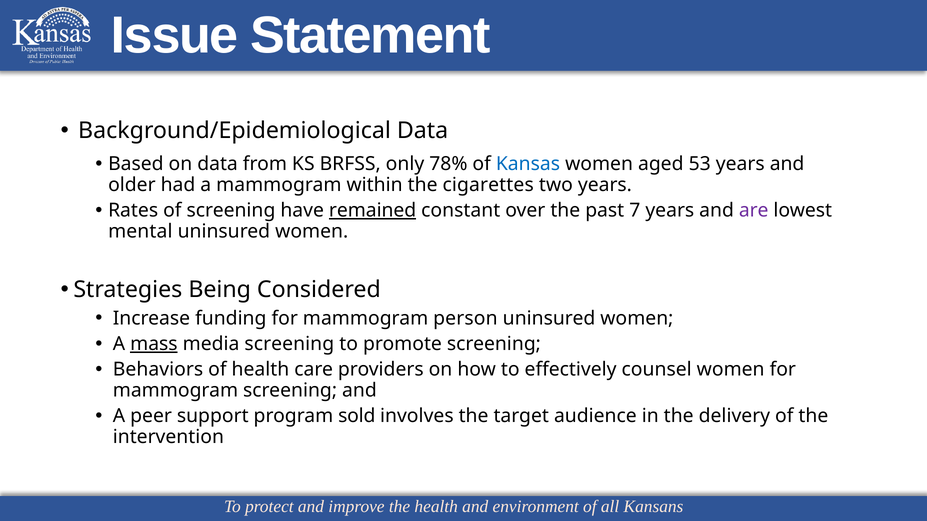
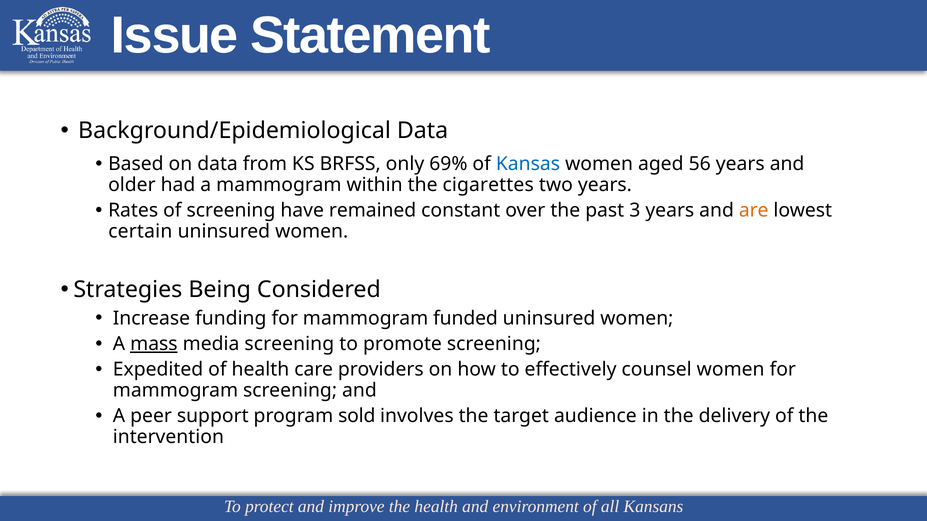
78%: 78% -> 69% (448, 164)
53: 53 -> 56 (700, 164)
remained underline: present -> none (373, 211)
7: 7 -> 3 (635, 211)
are colour: purple -> orange (754, 211)
mental: mental -> certain (140, 232)
person: person -> funded (466, 319)
Behaviors: Behaviors -> Expedited (158, 370)
